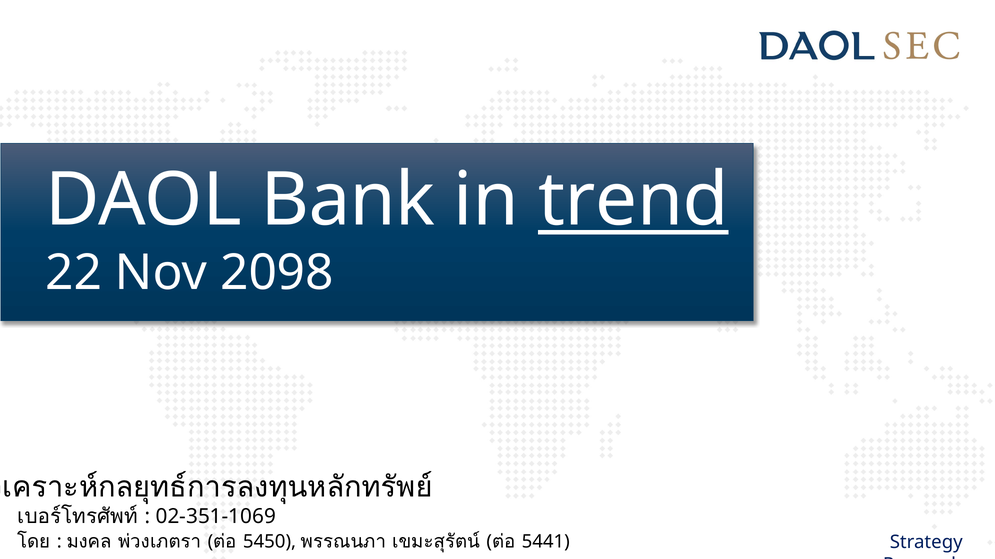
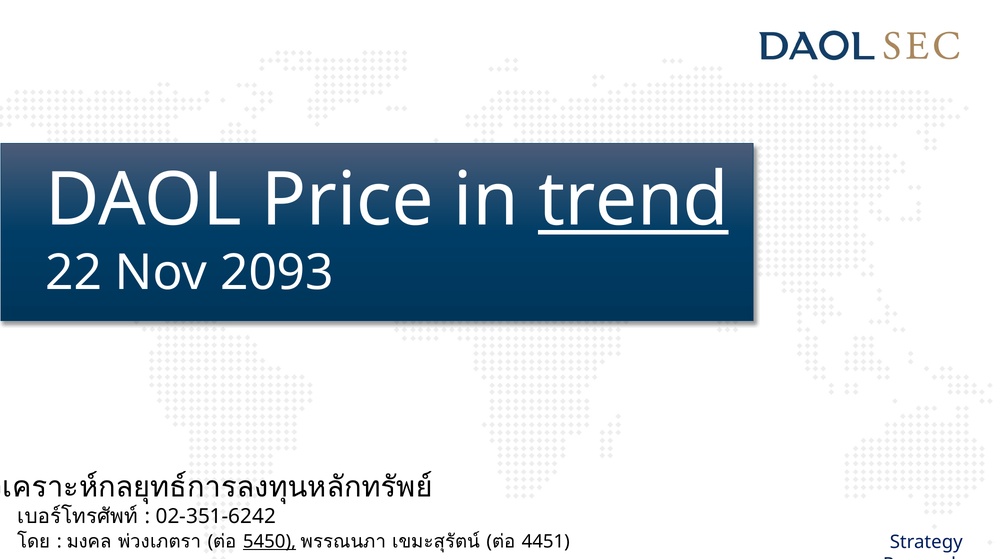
Bank: Bank -> Price (348, 200)
2098: 2098 -> 2093 (277, 273)
02-351-1069: 02-351-1069 -> 02-351-6242 (216, 517)
5450 underline: none -> present (269, 542)
5441: 5441 -> 4451 (546, 542)
